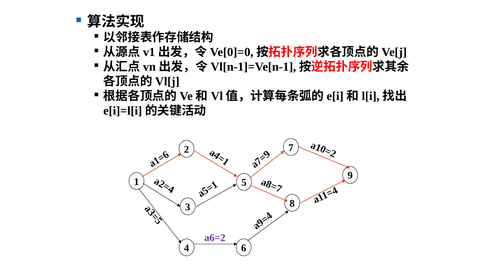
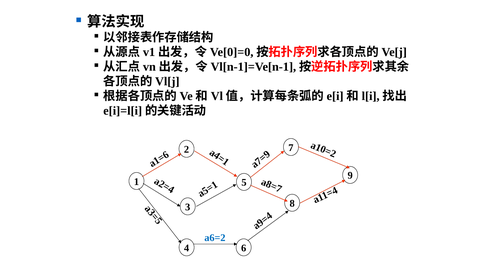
a6=2 colour: purple -> blue (215, 238)
